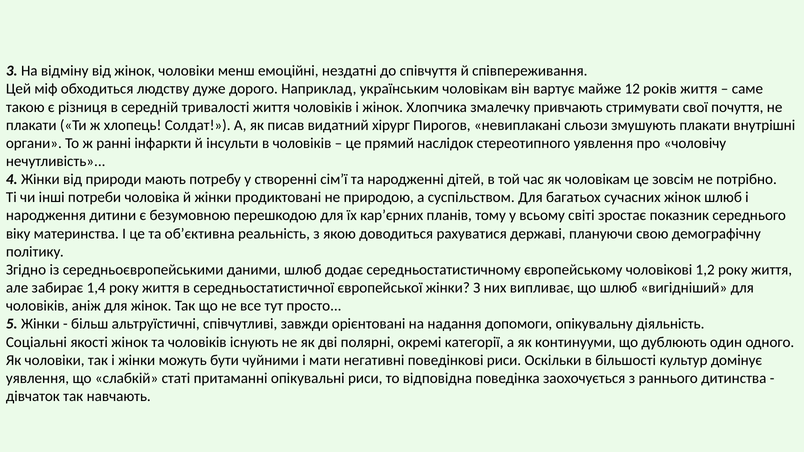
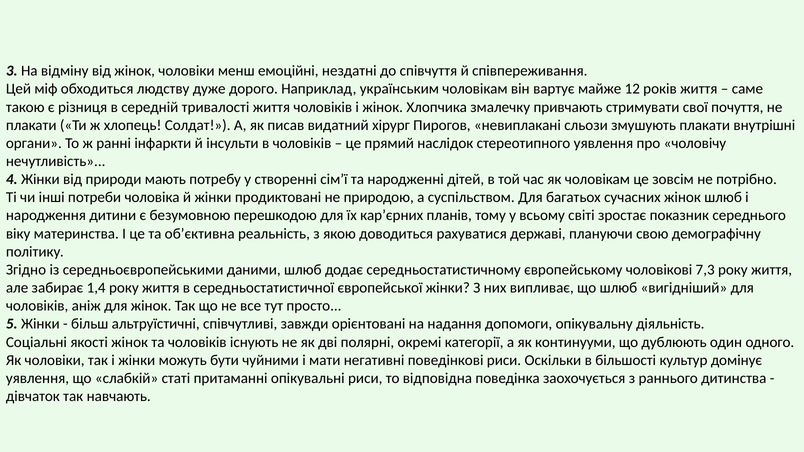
1,2: 1,2 -> 7,3 (705, 270)
